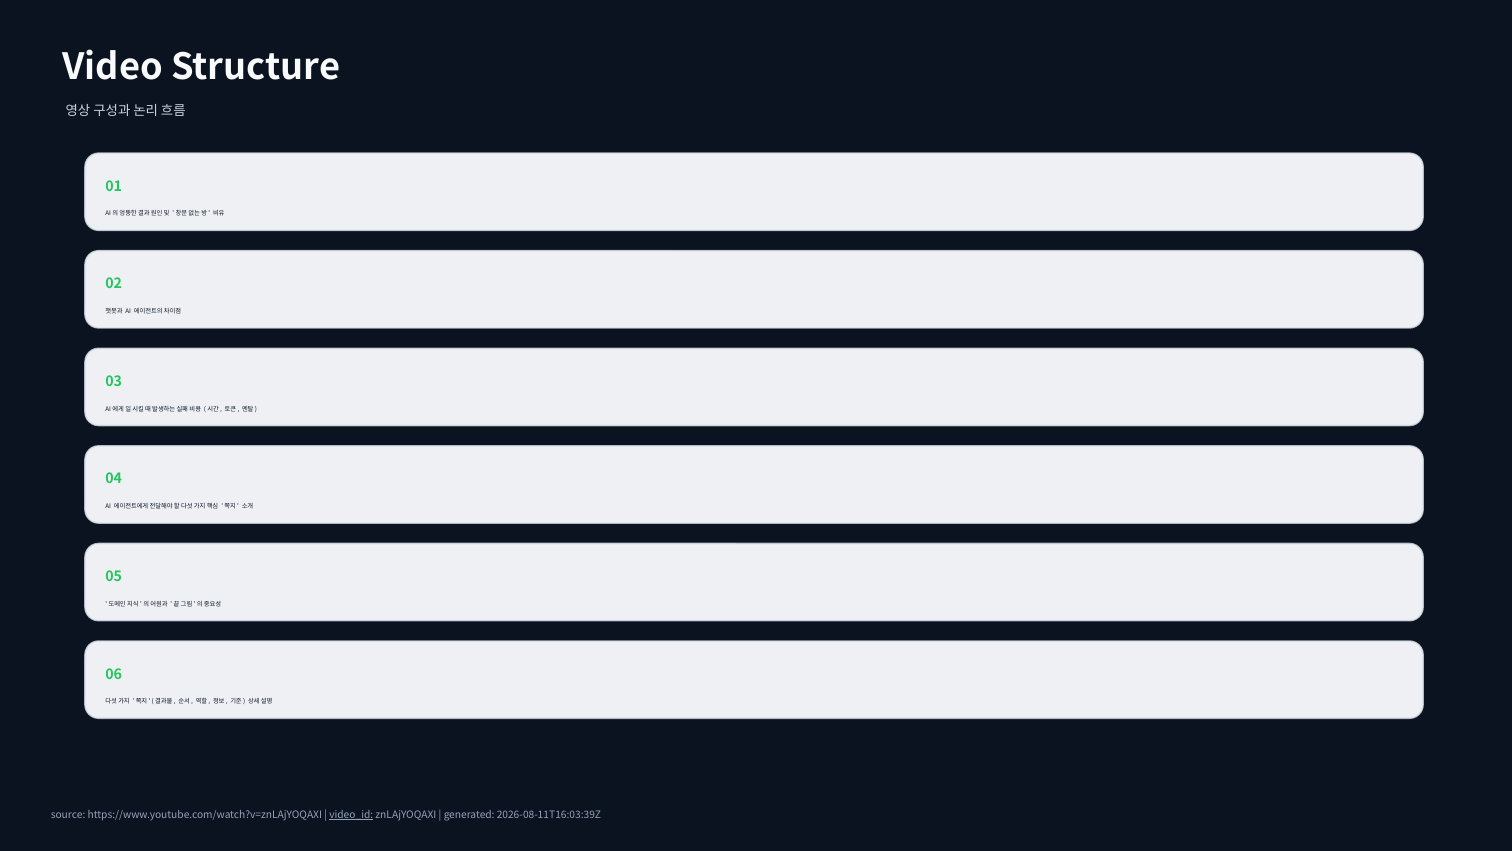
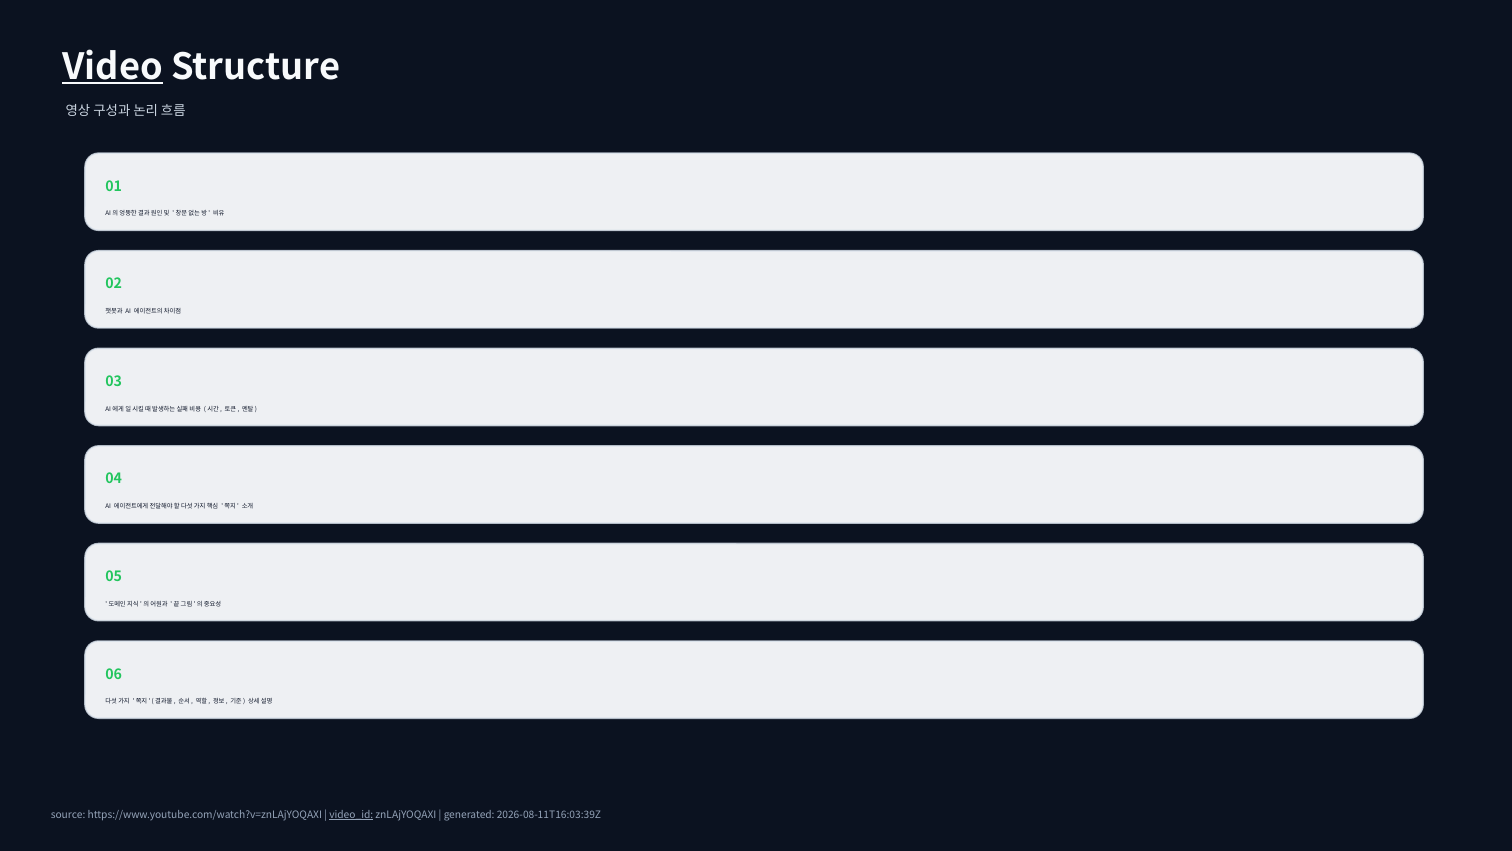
Video underline: none -> present (113, 68)
